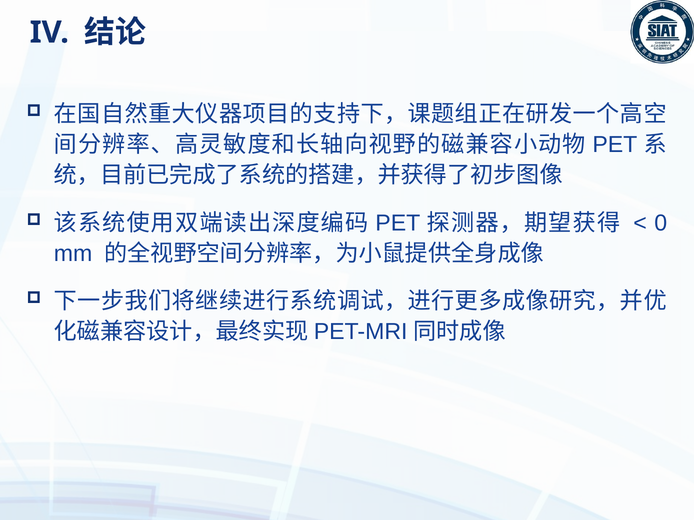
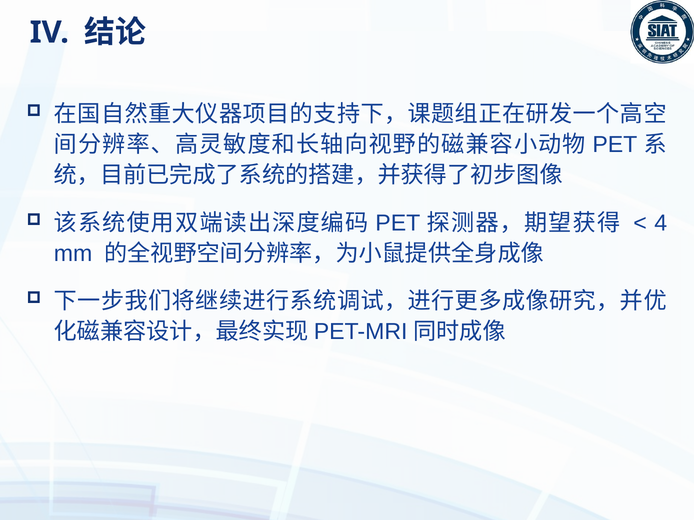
0: 0 -> 4 (661, 223)
